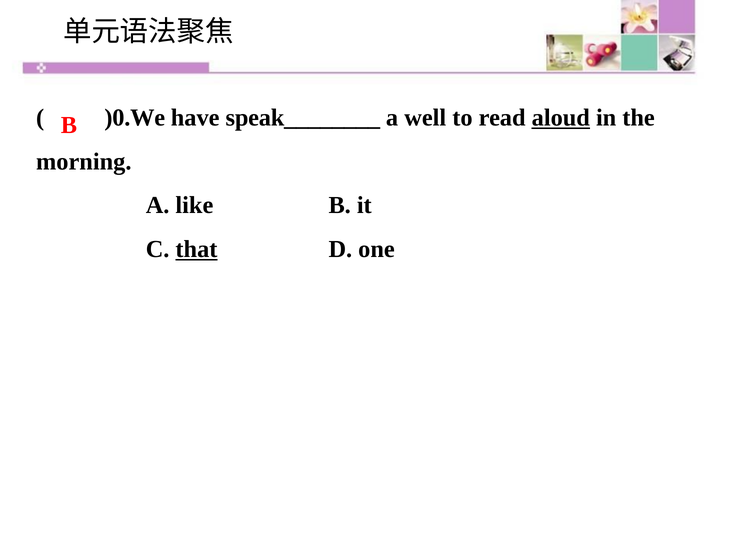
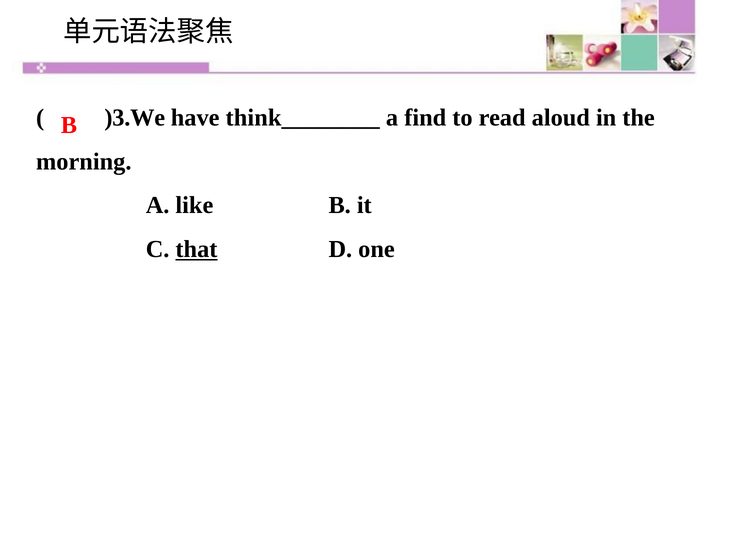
)0.We: )0.We -> )3.We (135, 117)
speak________: speak________ -> think________ (303, 117)
well: well -> find (425, 117)
aloud underline: present -> none (561, 117)
